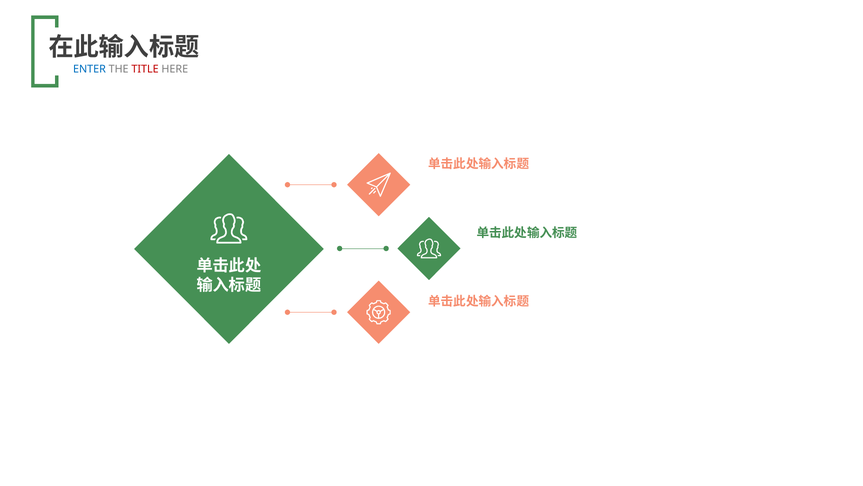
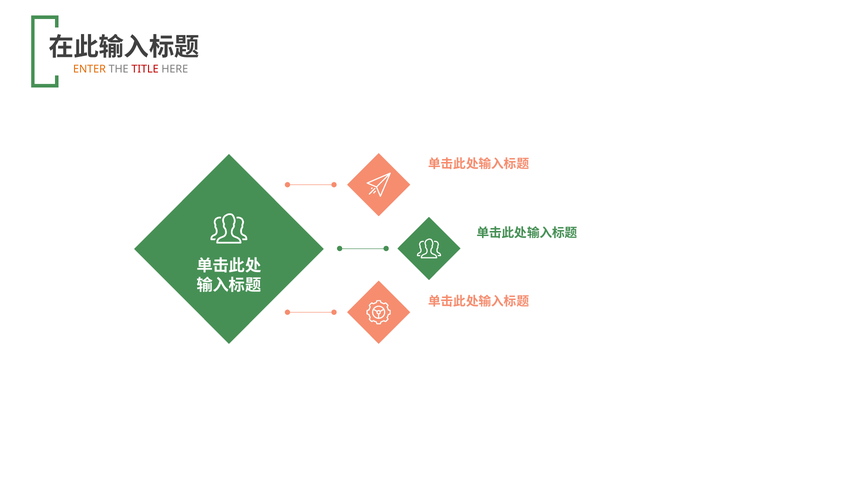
ENTER colour: blue -> orange (89, 69)
